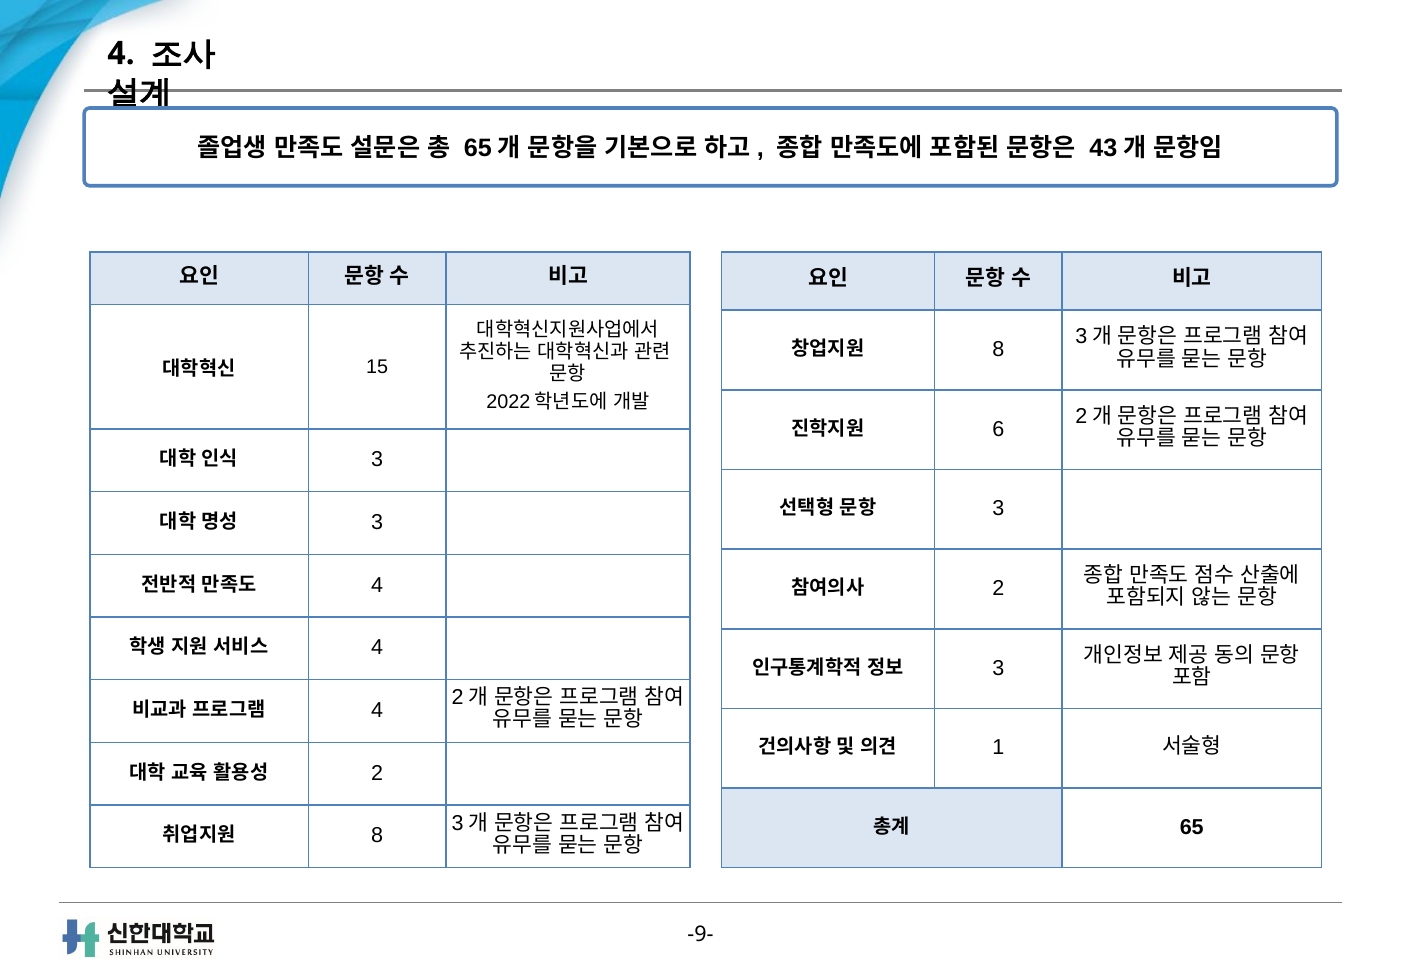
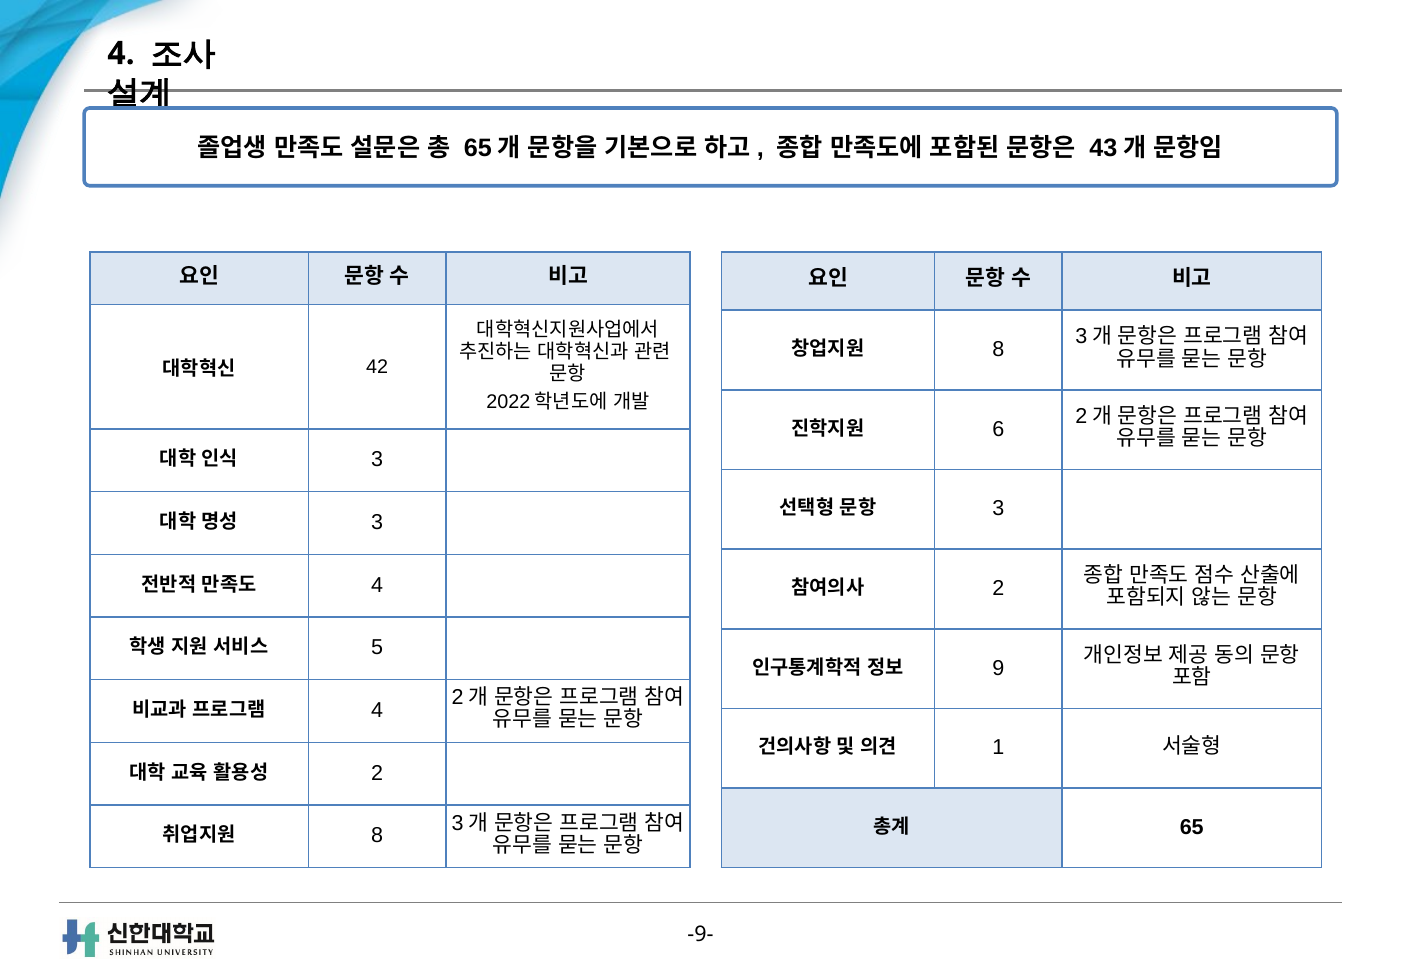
15: 15 -> 42 (377, 367)
4: 4 -> 5 (377, 648)
3: 3 -> 9 (998, 668)
